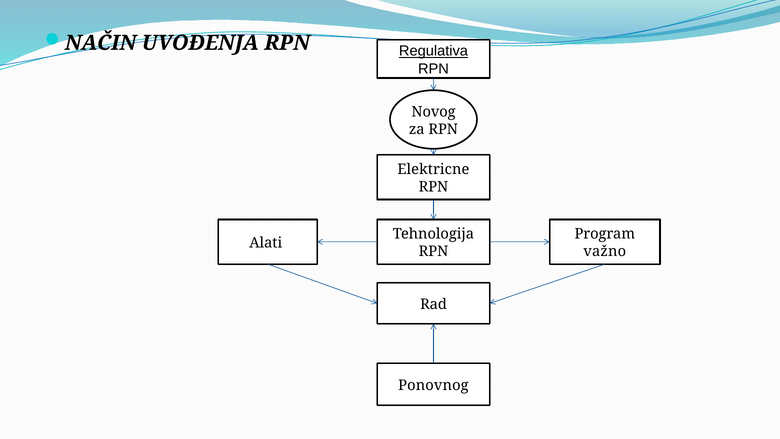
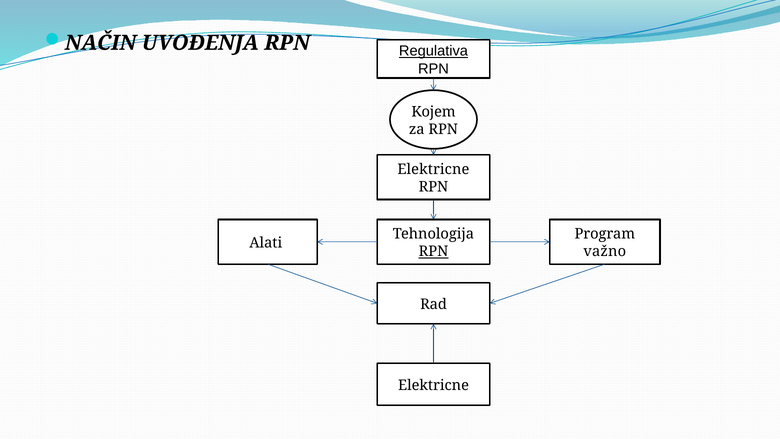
Novog: Novog -> Kojem (434, 112)
RPN underline: none -> present (433, 251)
Ponovnog: Ponovnog -> Elektricne (434, 385)
